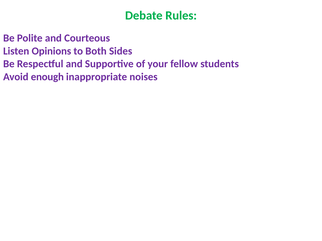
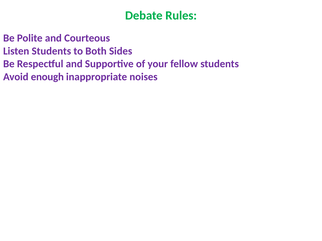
Listen Opinions: Opinions -> Students (51, 51)
